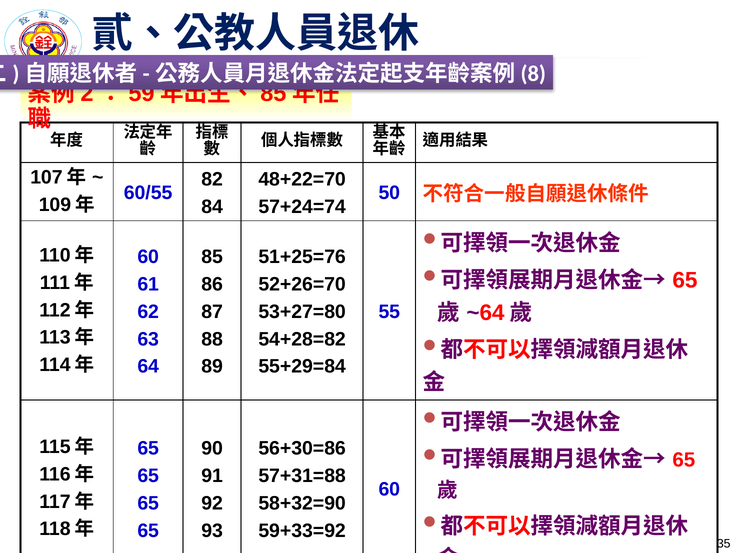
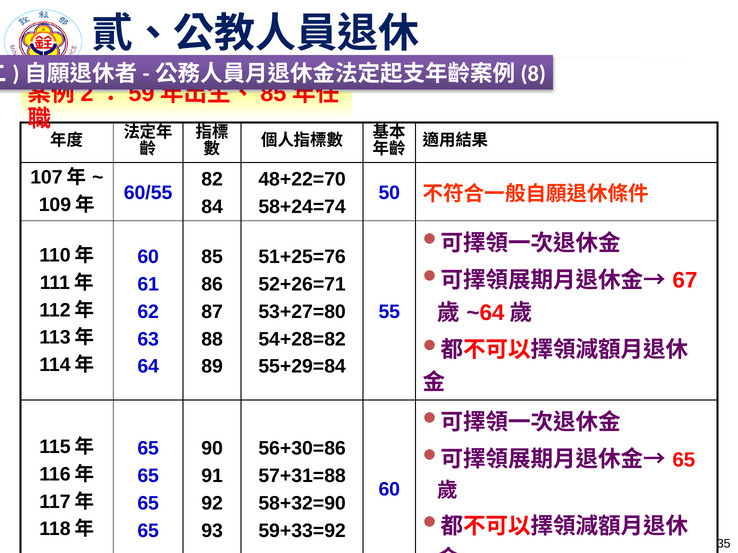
57+24=74: 57+24=74 -> 58+24=74 (302, 207)
65: 65 -> 67 (685, 280)
52+26=70: 52+26=70 -> 52+26=71 (302, 285)
